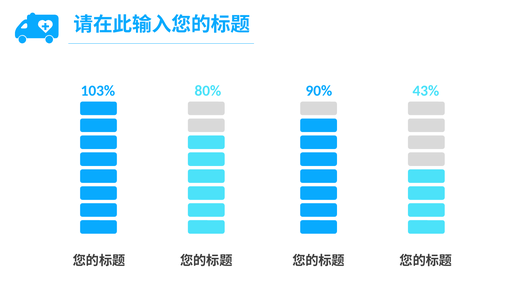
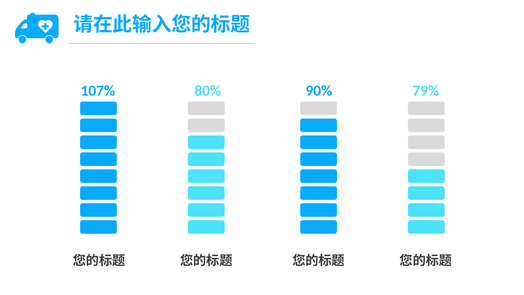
103%: 103% -> 107% (98, 91)
43%: 43% -> 79% (426, 91)
